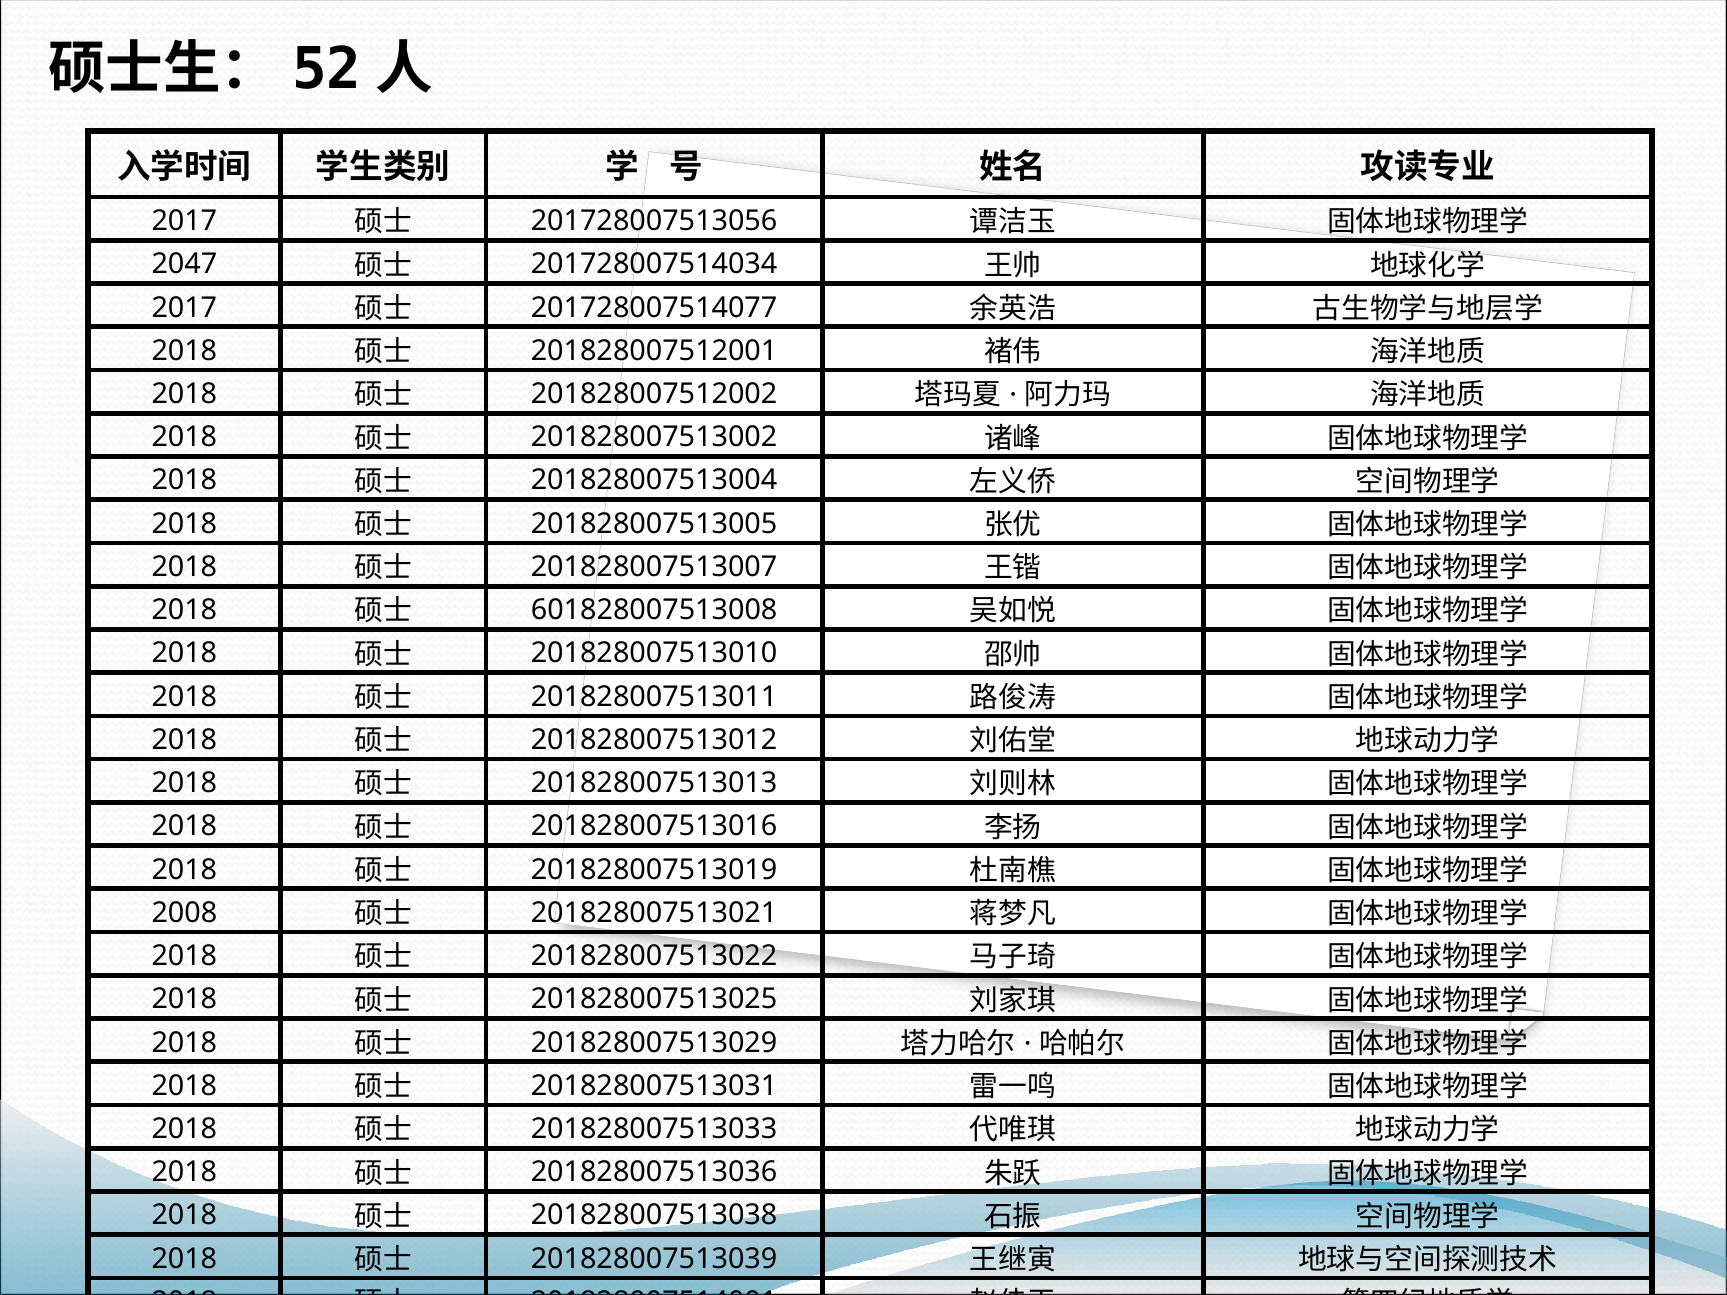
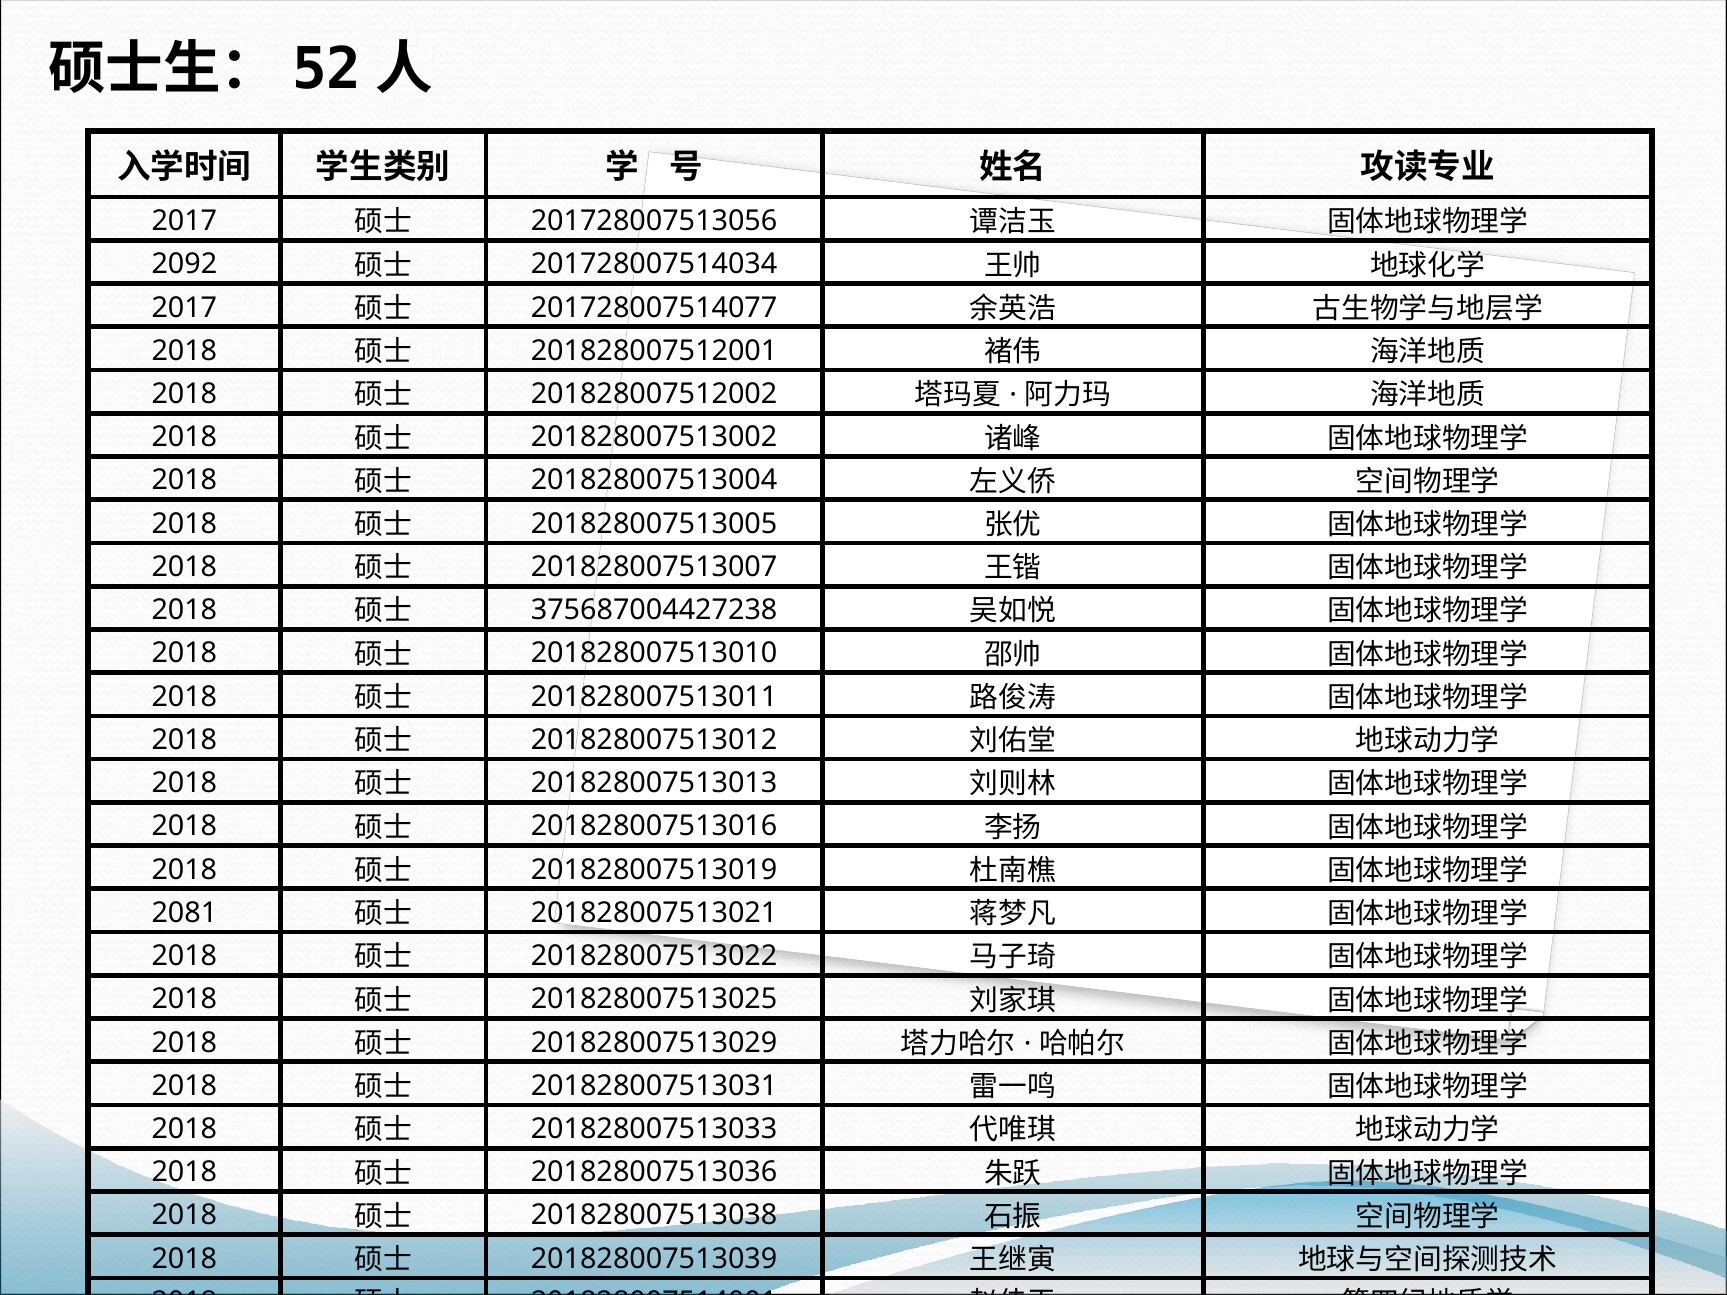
2047: 2047 -> 2092 (184, 264)
601828007513008: 601828007513008 -> 375687004427238 (654, 610)
2008: 2008 -> 2081 (184, 913)
